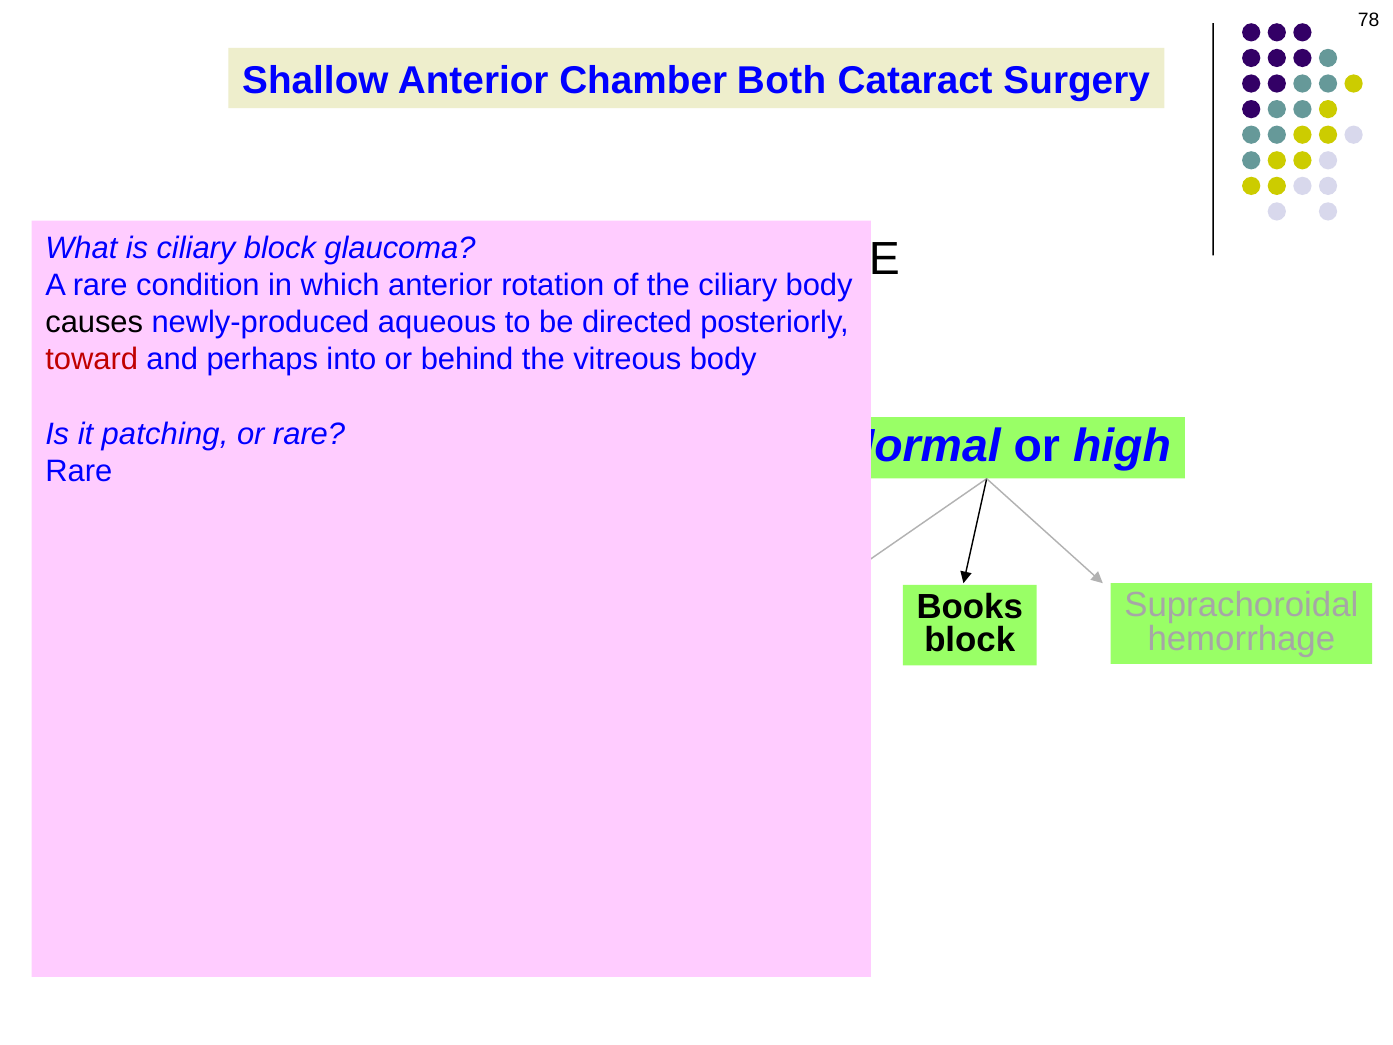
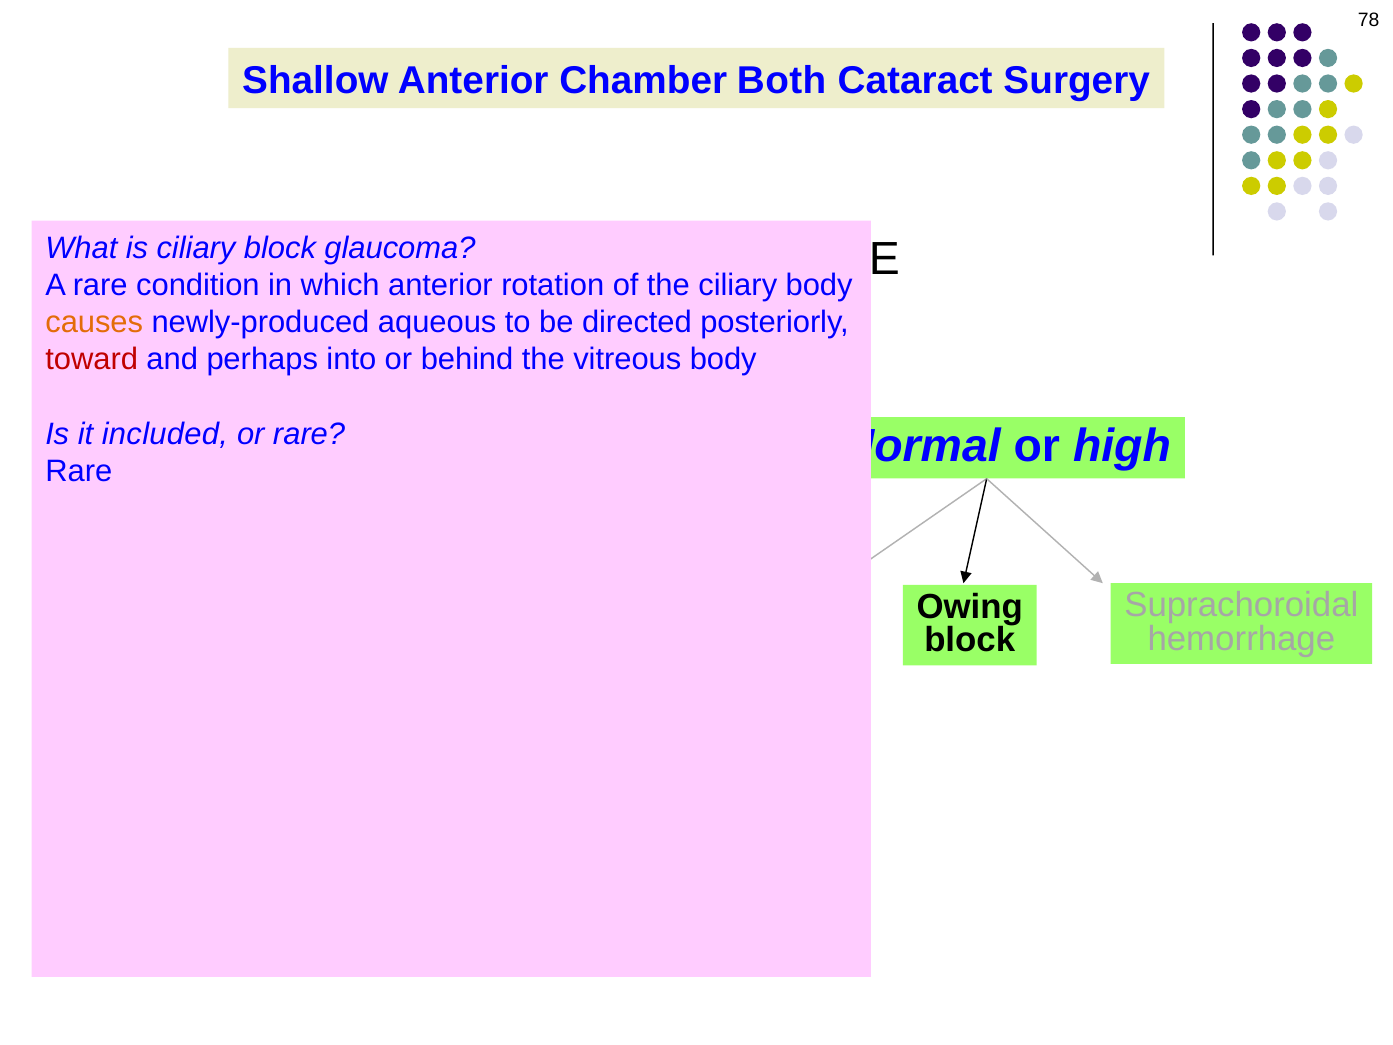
causes colour: black -> orange (94, 322)
patching: patching -> included (165, 434)
Books: Books -> Owing (970, 607)
